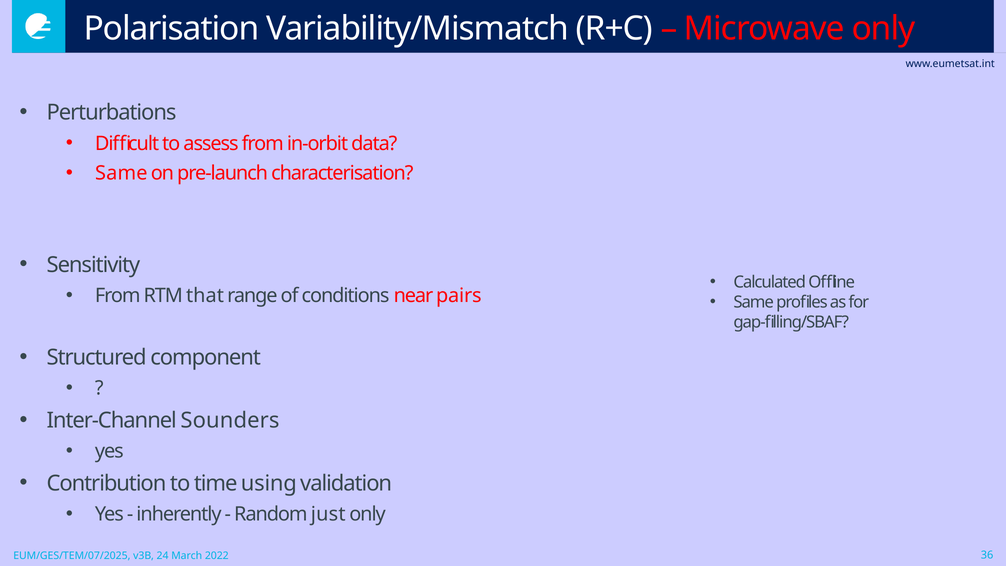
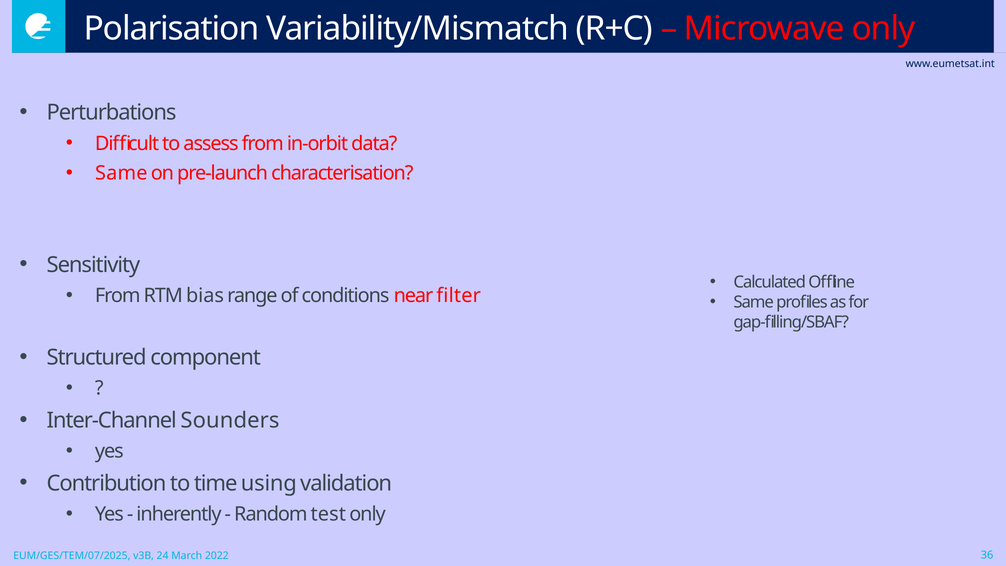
that: that -> bias (205, 296)
pairs: pairs -> filter (459, 296)
just: just -> test (328, 514)
